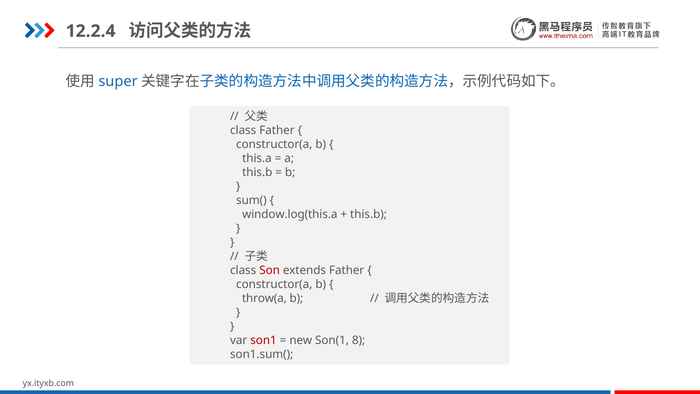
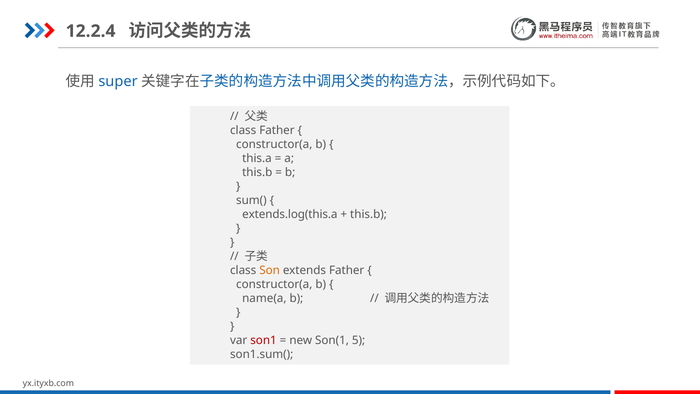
window.log(this.a: window.log(this.a -> extends.log(this.a (290, 214)
Son colour: red -> orange (270, 270)
throw(a: throw(a -> name(a (264, 298)
8: 8 -> 5 (359, 340)
